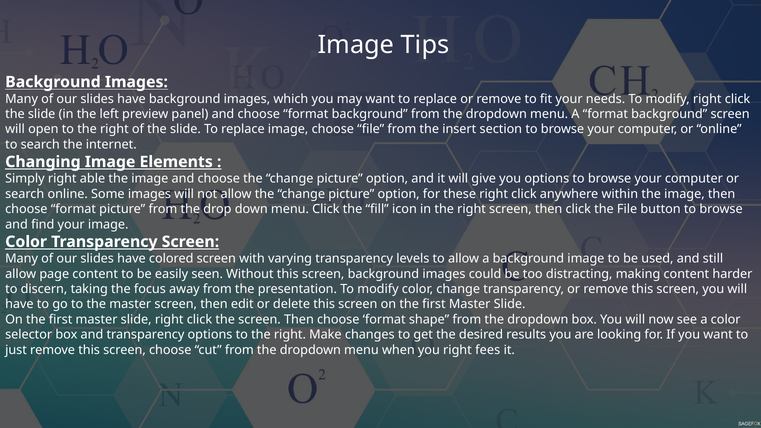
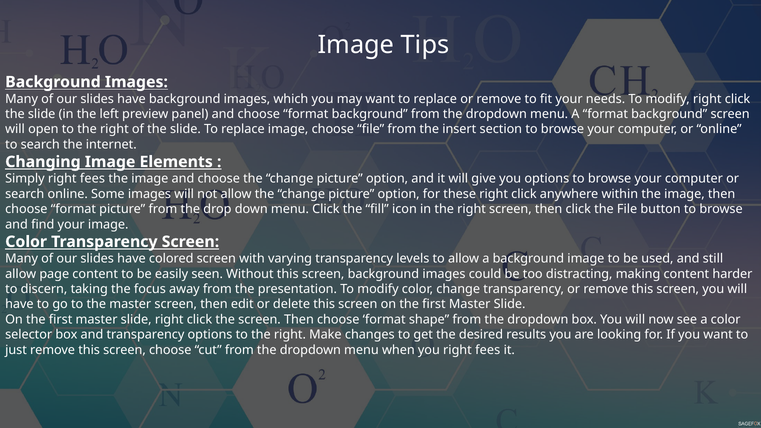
Simply right able: able -> fees (92, 179)
